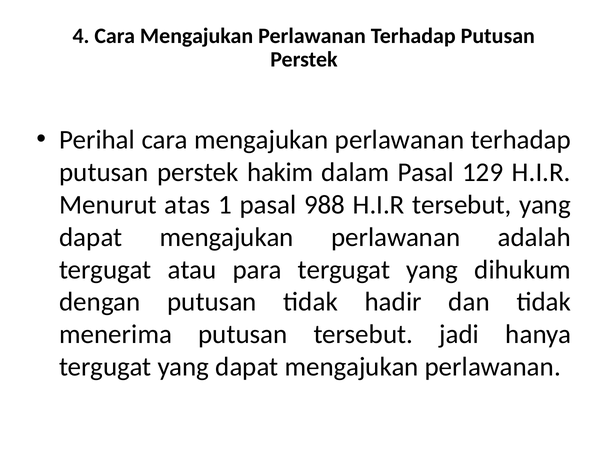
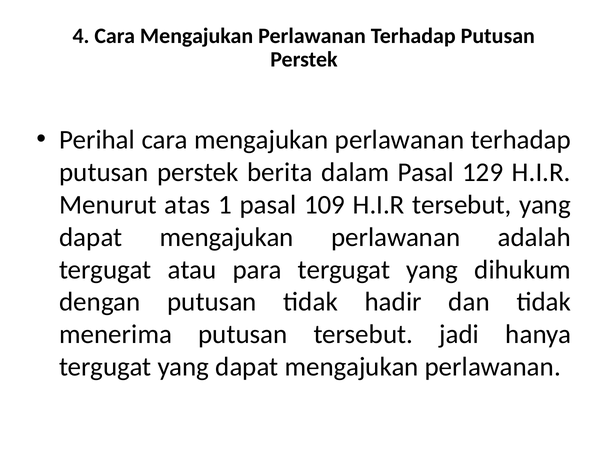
hakim: hakim -> berita (280, 172)
988: 988 -> 109 (325, 205)
